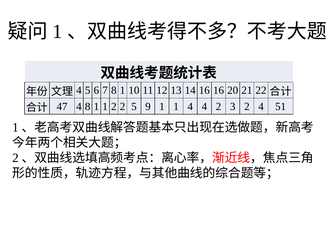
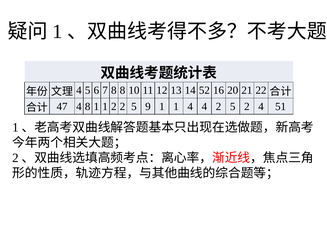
7 8 1: 1 -> 8 (123, 90)
14 16: 16 -> 52 (204, 90)
4 2 3: 3 -> 5 (233, 107)
